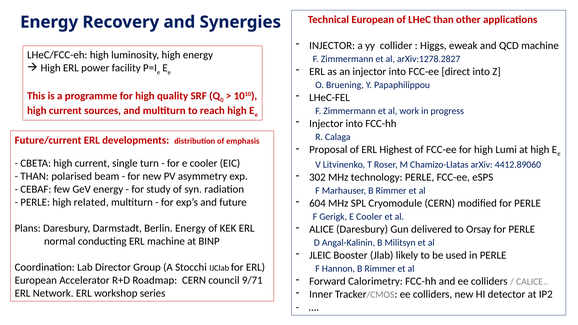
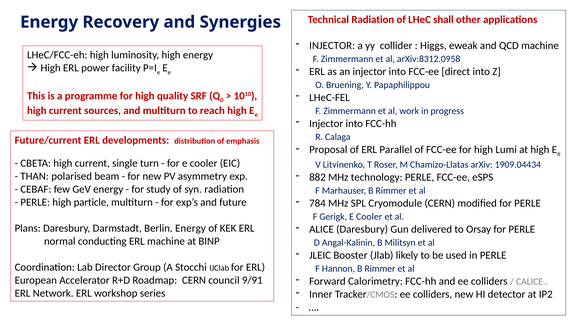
Technical European: European -> Radiation (373, 20)
LHeC than: than -> shall (443, 20)
arXiv:1278.2827: arXiv:1278.2827 -> arXiv:8312.0958 (429, 59)
Highest: Highest -> Parallel (396, 150)
4412.89060: 4412.89060 -> 1909.04434 (518, 165)
302: 302 -> 882 (317, 177)
604: 604 -> 784 (317, 203)
related: related -> particle (91, 202)
9/71: 9/71 -> 9/91 (252, 280)
